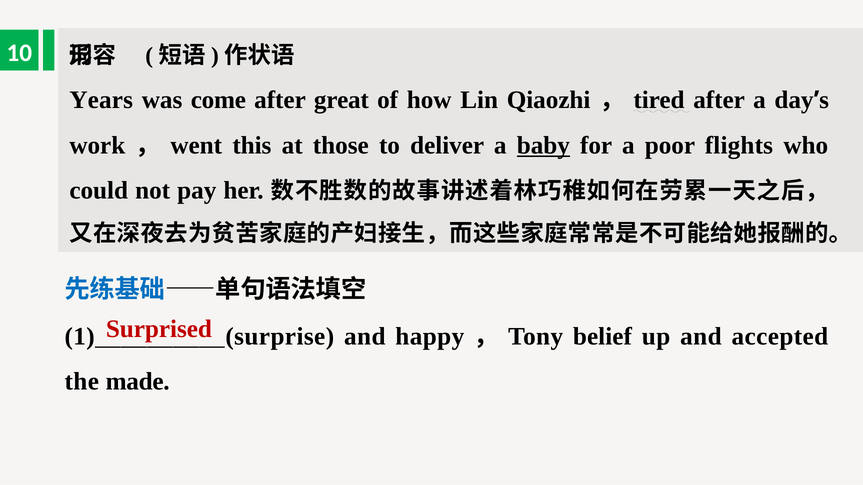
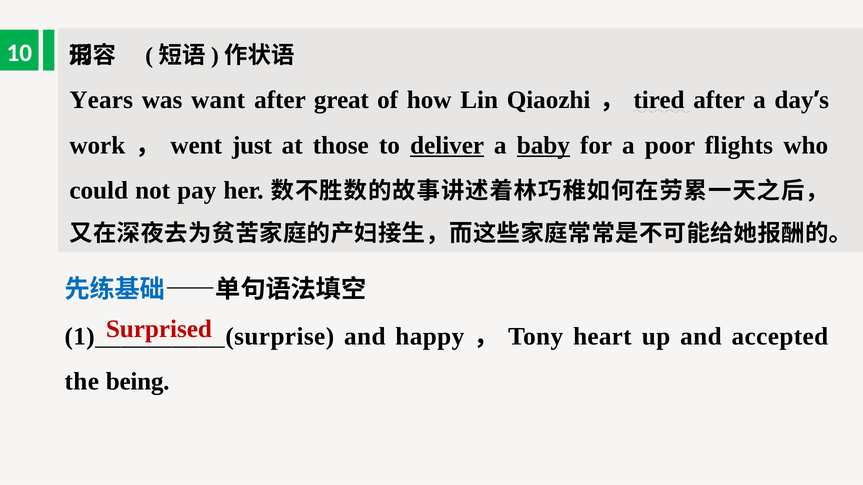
come: come -> want (218, 100)
this: this -> just (252, 146)
deliver underline: none -> present (447, 146)
belief: belief -> heart (602, 337)
made: made -> being (138, 382)
